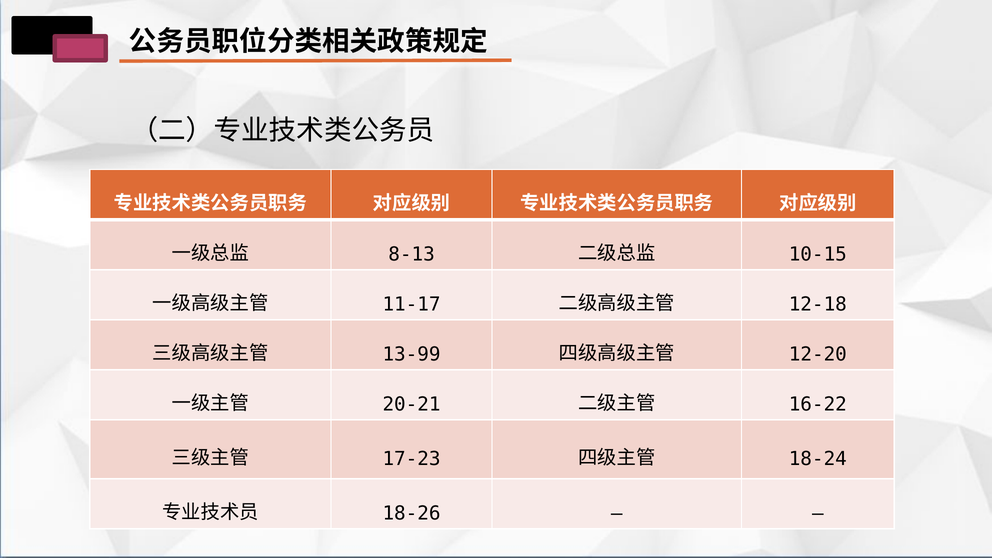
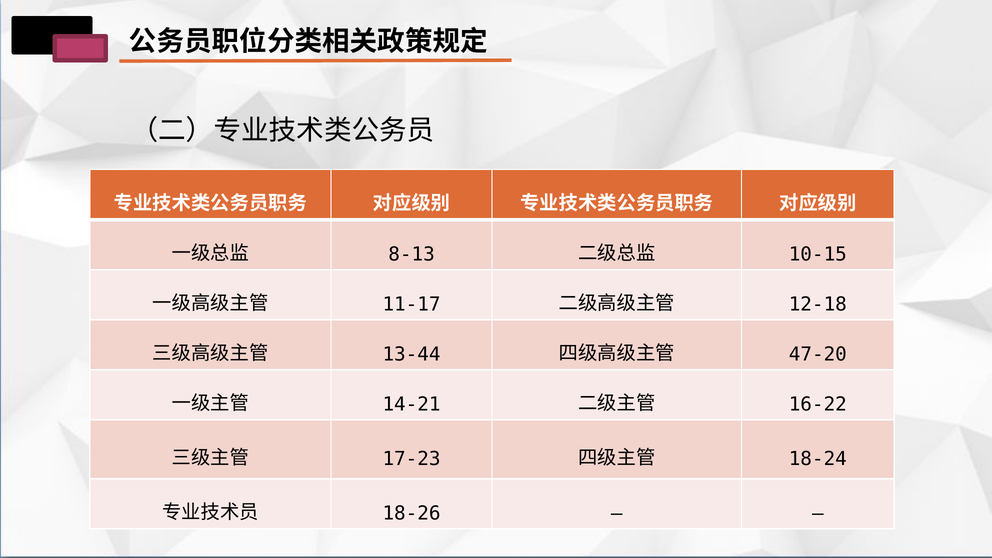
13-99: 13-99 -> 13-44 (412, 354)
12-20: 12-20 -> 47-20 (818, 354)
20-21: 20-21 -> 14-21 (412, 404)
